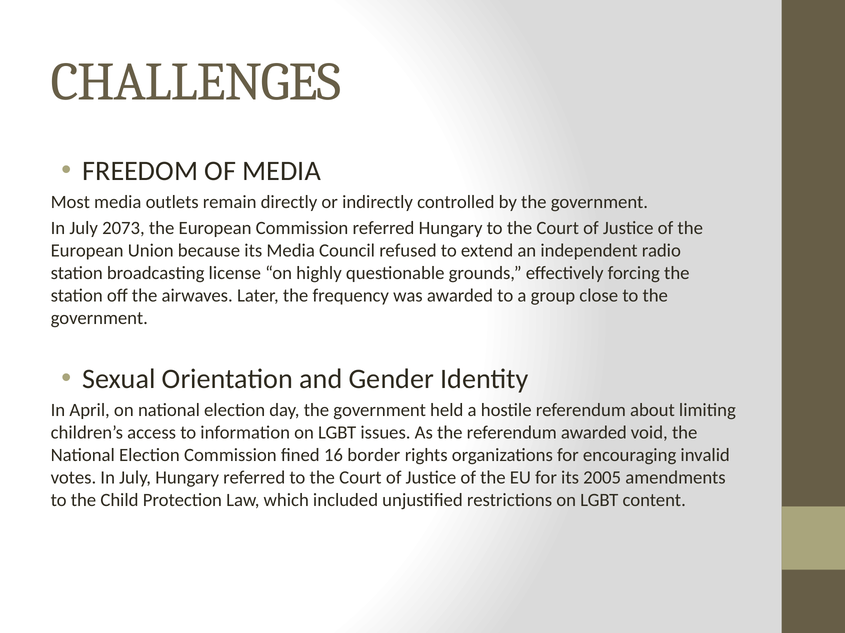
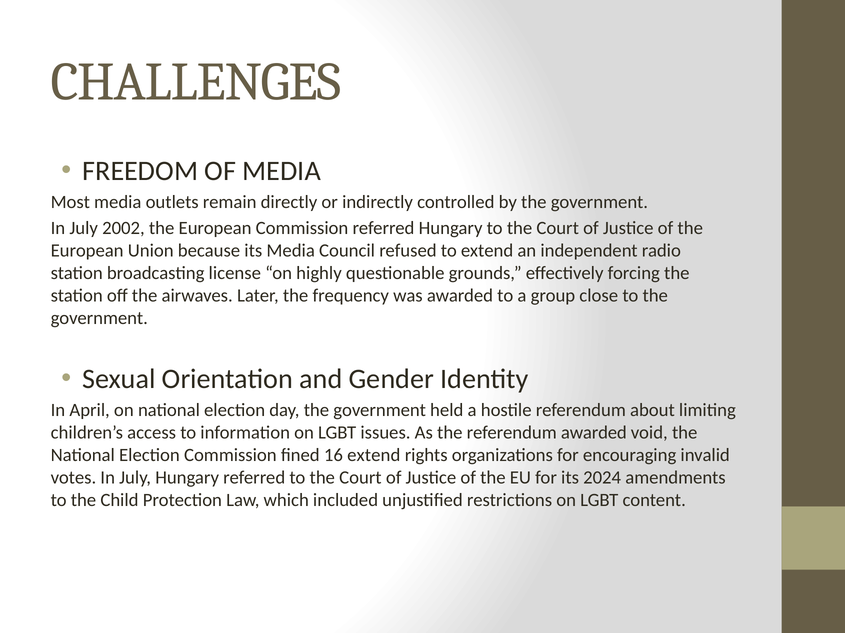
2073: 2073 -> 2002 (123, 229)
16 border: border -> extend (374, 456)
2005: 2005 -> 2024 (602, 478)
